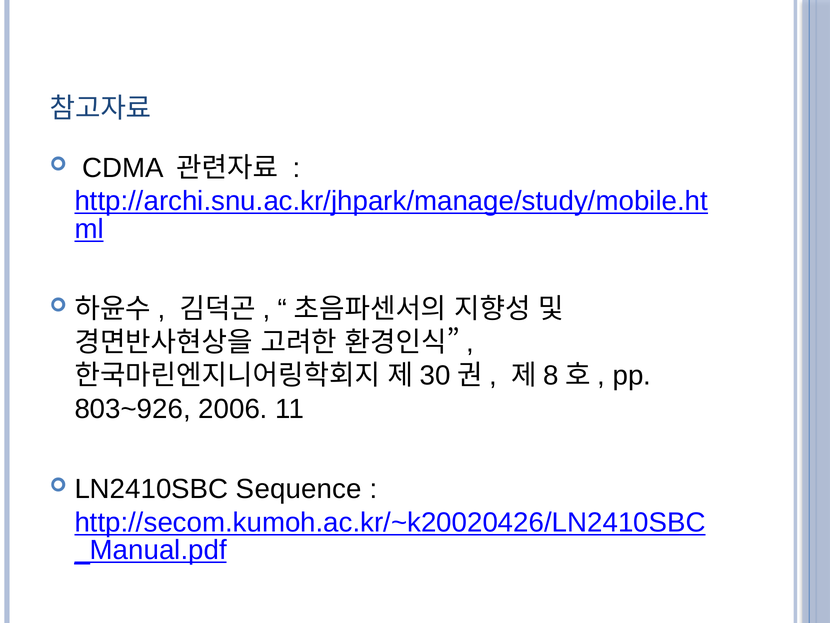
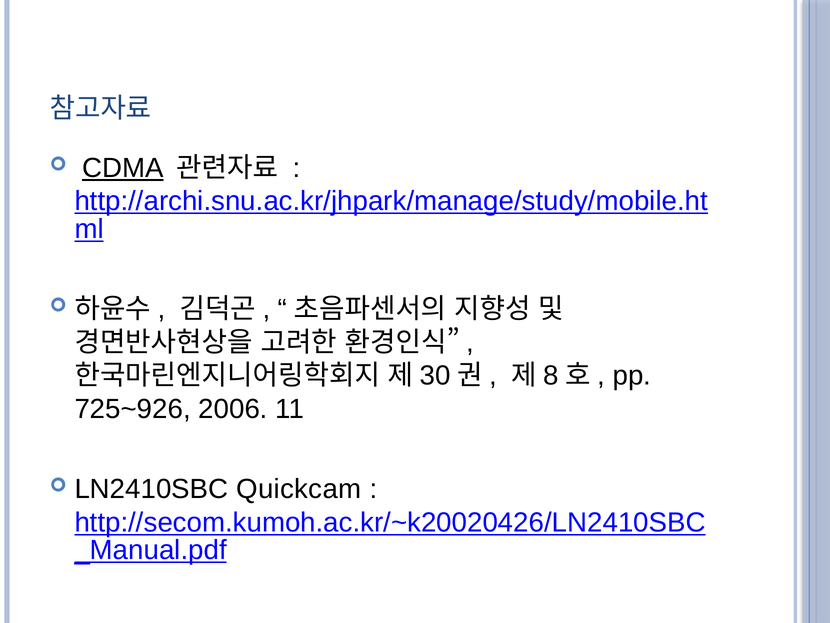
CDMA underline: none -> present (123, 168)
803~926: 803~926 -> 725~926 (133, 409)
Sequence: Sequence -> Quickcam (299, 489)
